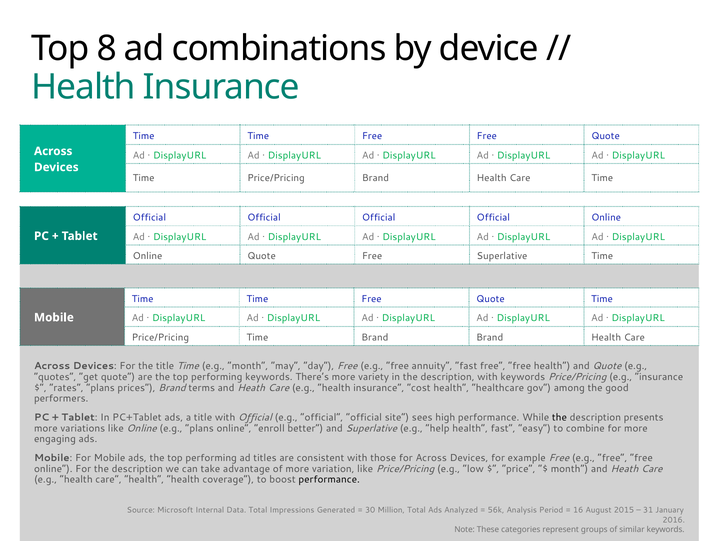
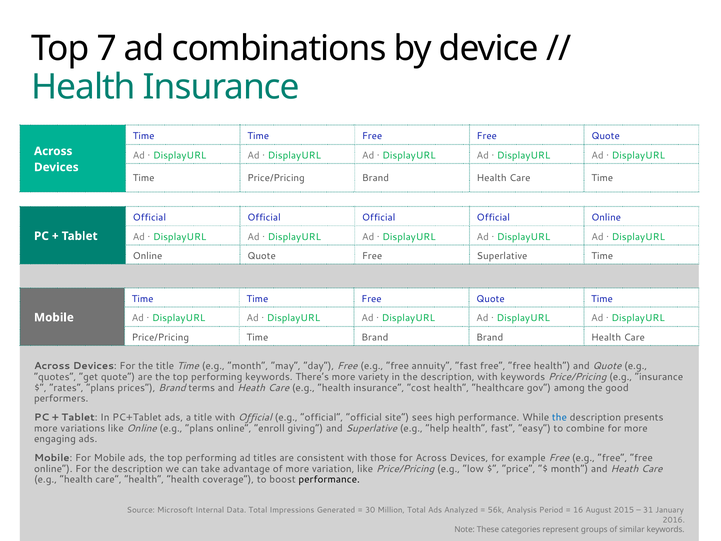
8: 8 -> 7 (107, 49)
the colour: black -> blue (559, 417)
better: better -> giving (305, 428)
